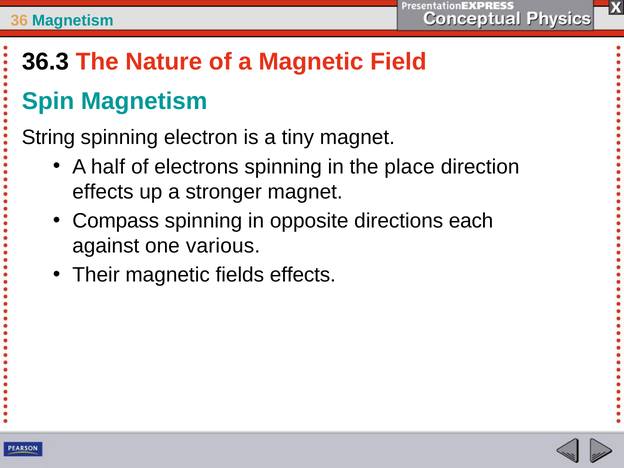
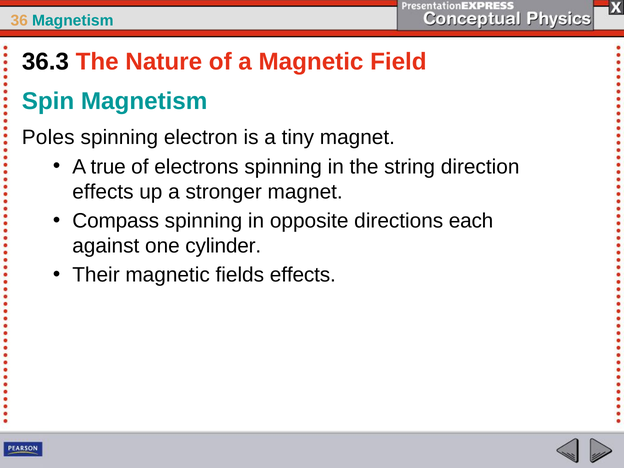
String: String -> Poles (48, 138)
half: half -> true (108, 167)
place: place -> string (410, 167)
various: various -> cylinder (223, 246)
